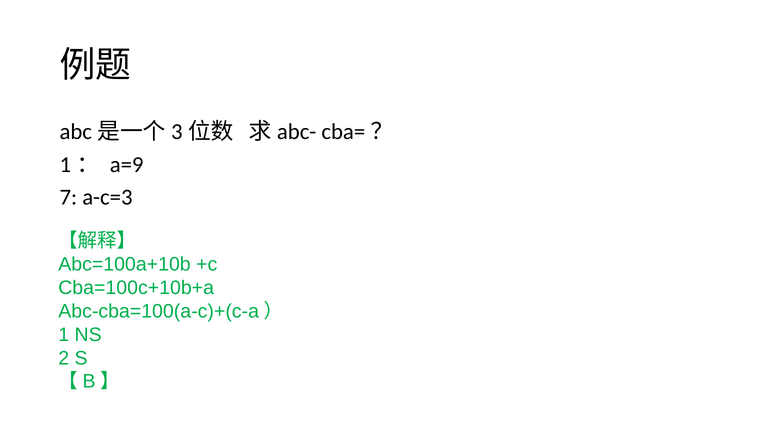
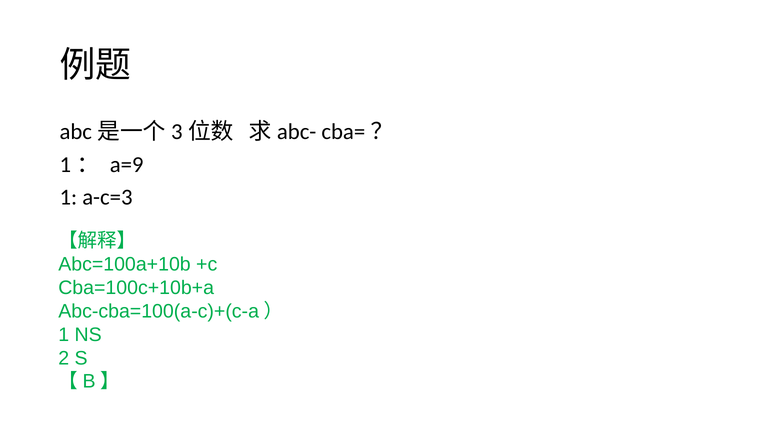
7: 7 -> 1 (68, 197)
